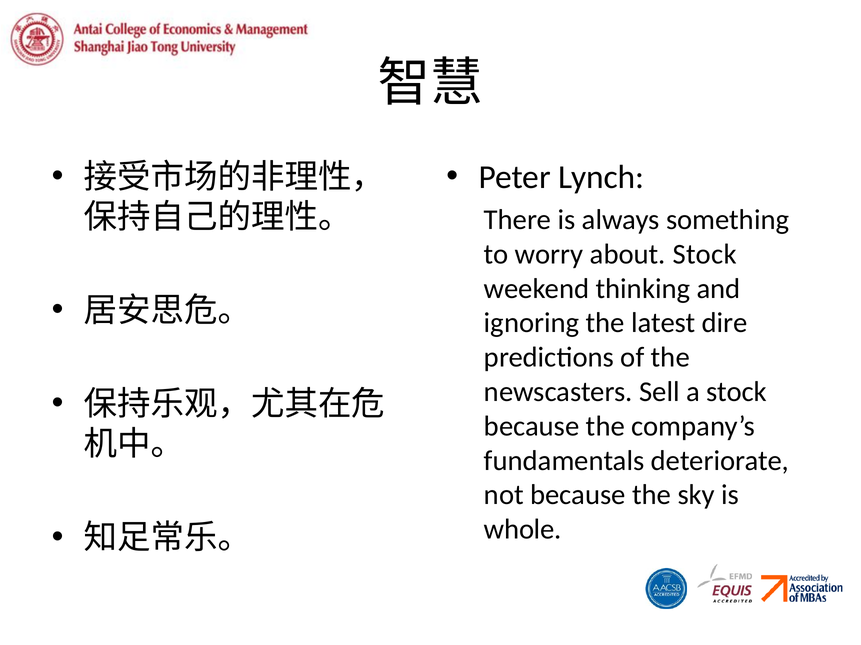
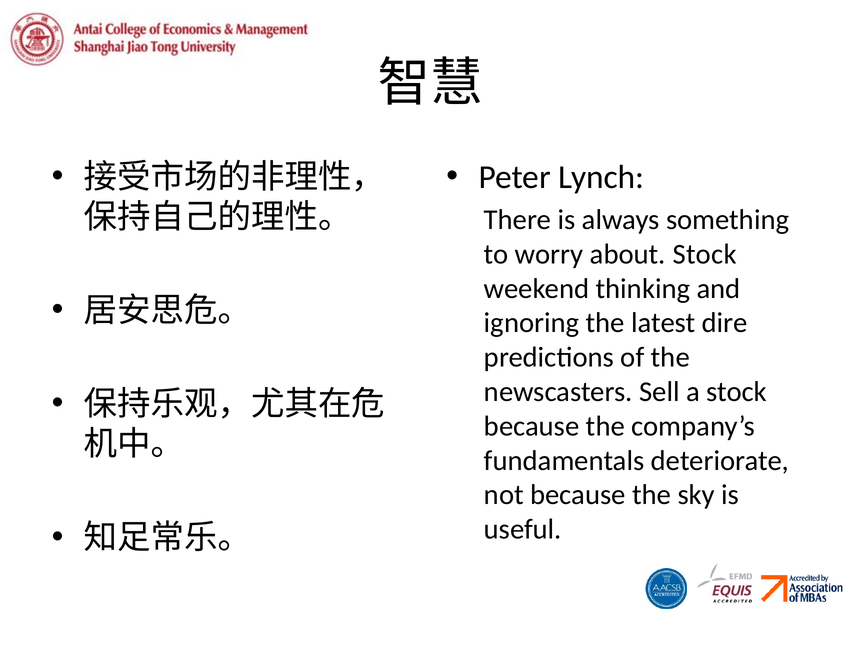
whole: whole -> useful (523, 530)
